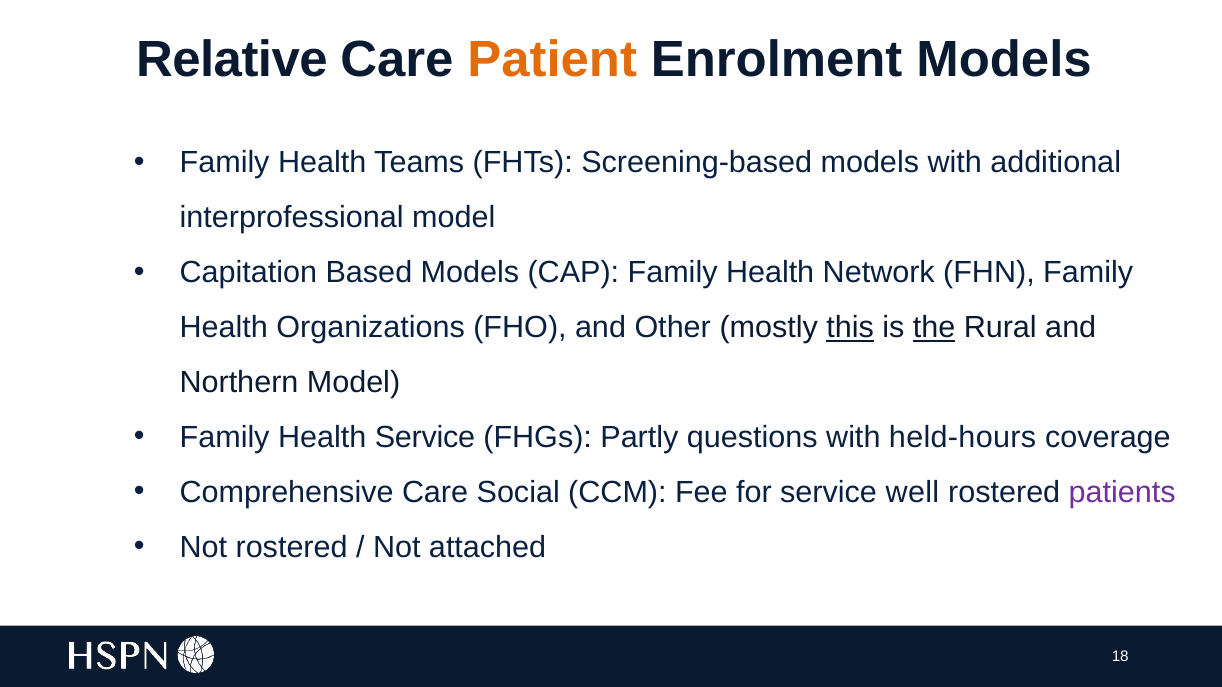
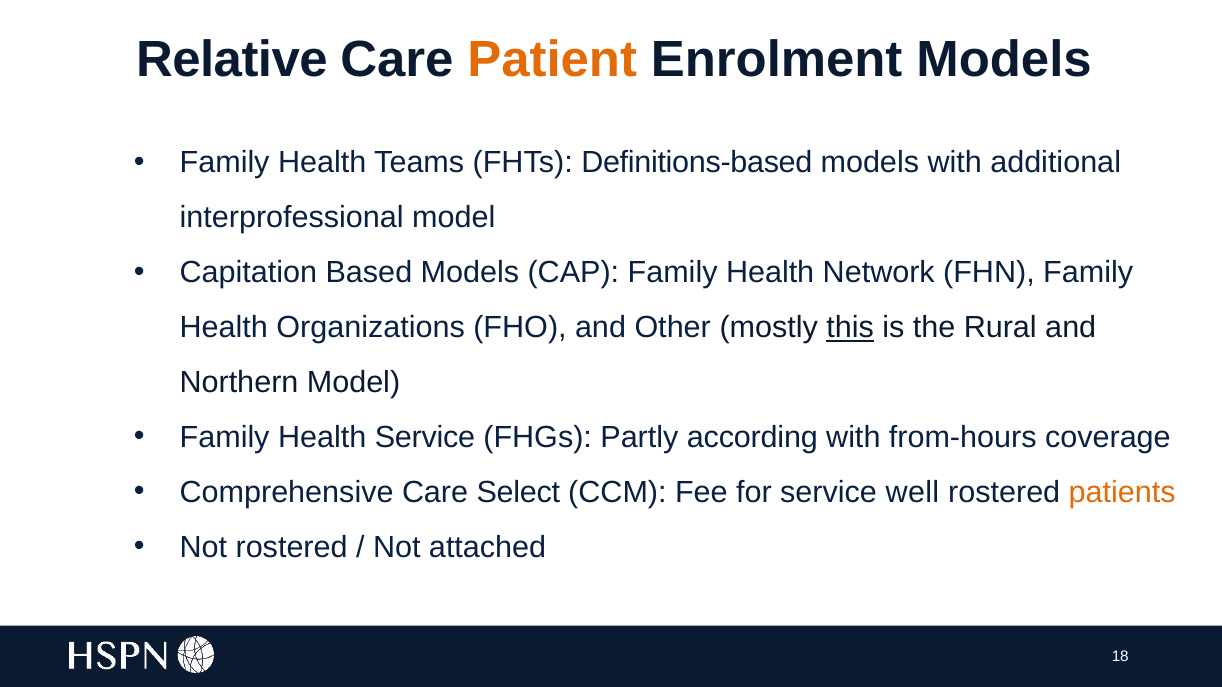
Screening-based: Screening-based -> Definitions-based (697, 163)
the underline: present -> none (934, 328)
questions: questions -> according (752, 438)
held-hours: held-hours -> from-hours (963, 438)
Social: Social -> Select (518, 493)
patients colour: purple -> orange (1122, 493)
